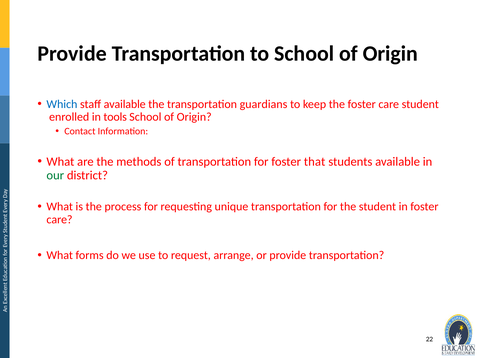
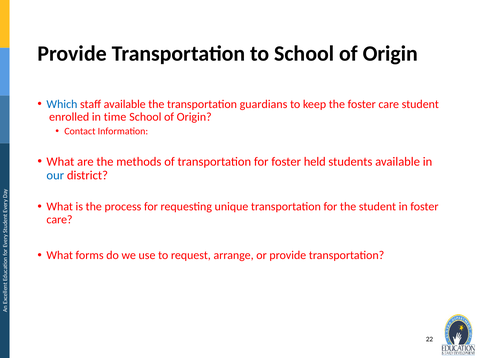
tools: tools -> time (115, 117)
that: that -> held (315, 161)
our colour: green -> blue (55, 175)
